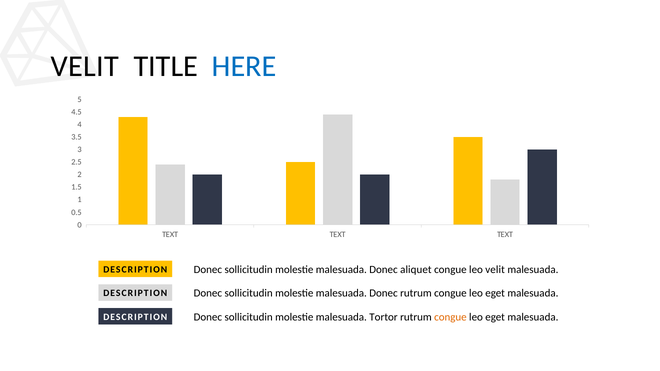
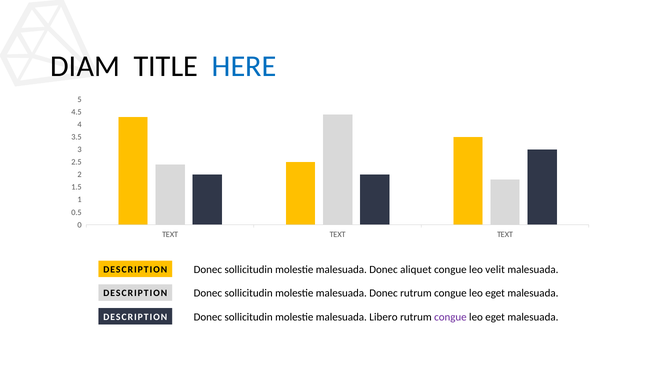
VELIT: VELIT -> DIAM (85, 66)
Tortor: Tortor -> Libero (384, 317)
congue colour: orange -> purple (450, 317)
